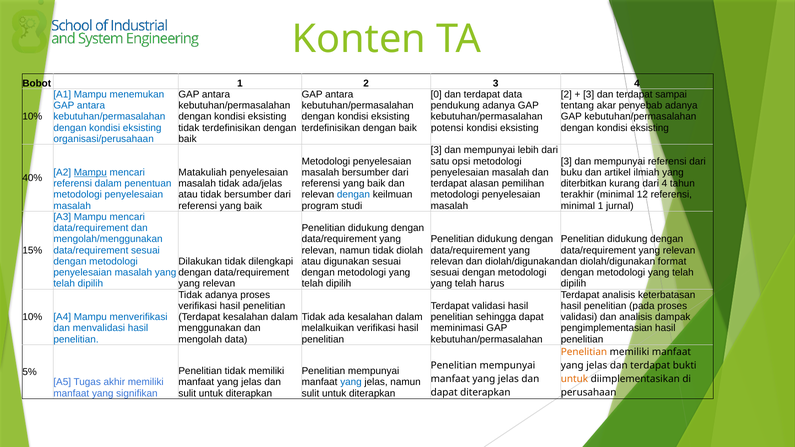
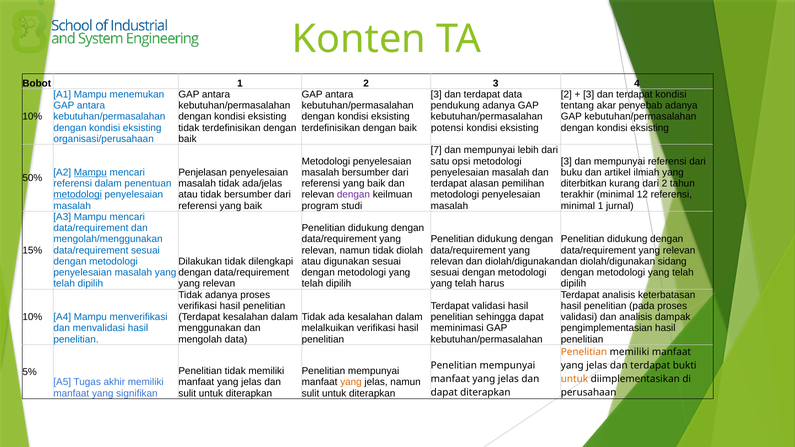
0: 0 -> 3 (436, 95)
terdapat sampai: sampai -> kondisi (671, 95)
3: 3 -> 7 (436, 150)
Matakuliah: Matakuliah -> Penjelasan (203, 172)
40%: 40% -> 50% (32, 178)
dari 4: 4 -> 2 (664, 184)
metodologi underline: none -> present (78, 195)
dengan colour: blue -> purple (353, 195)
format: format -> sidang (672, 261)
yang colour: blue -> orange (351, 382)
